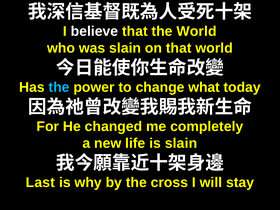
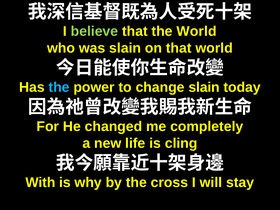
believe colour: white -> light green (94, 31)
change what: what -> slain (204, 87)
is slain: slain -> cling (181, 143)
Last: Last -> With (40, 182)
